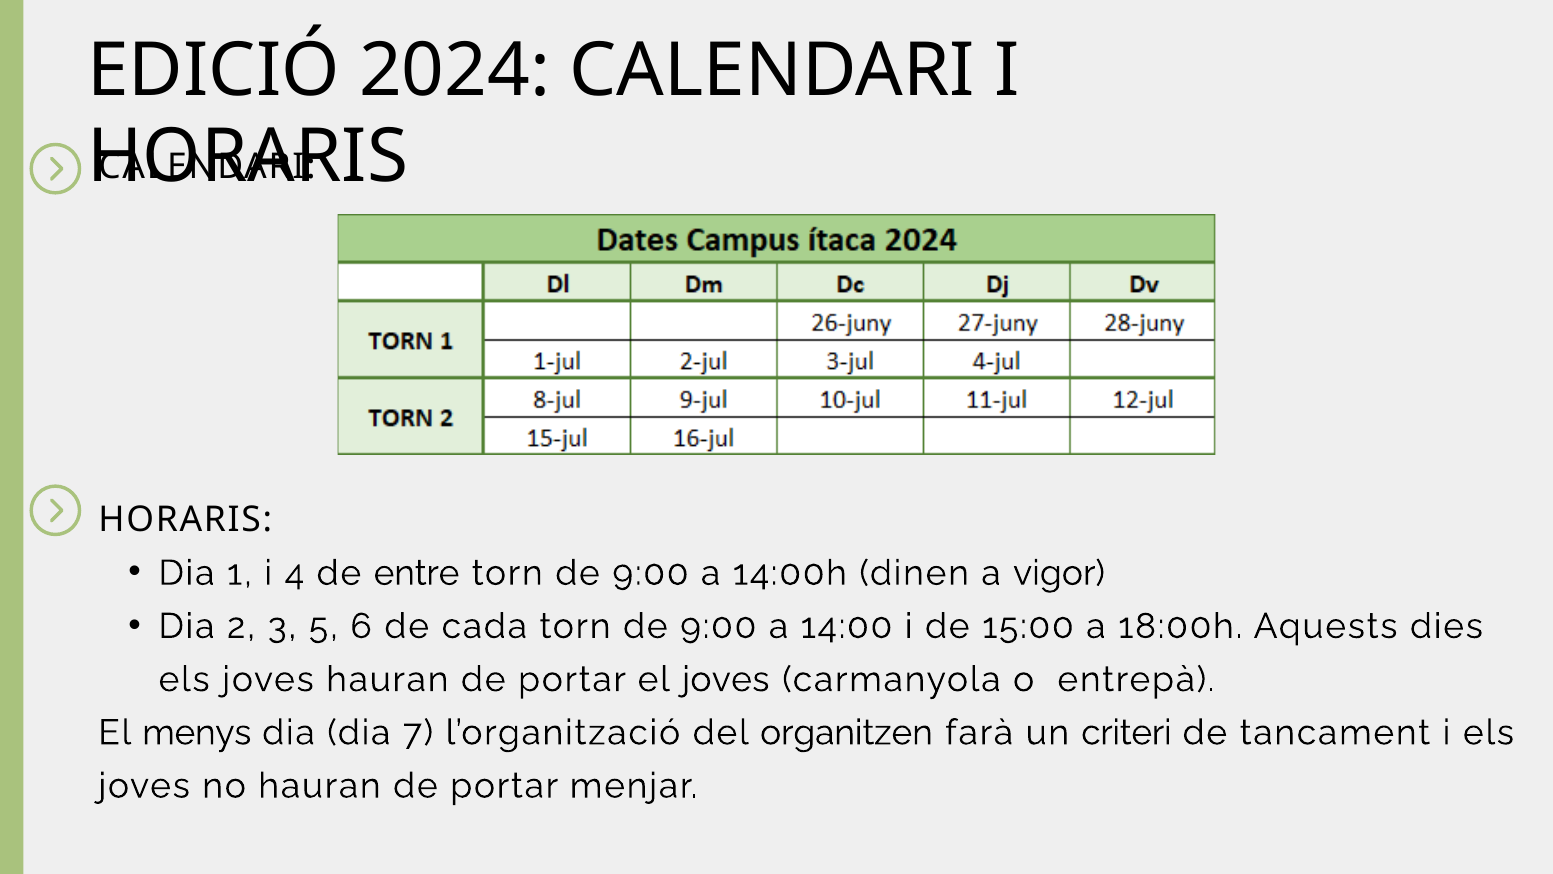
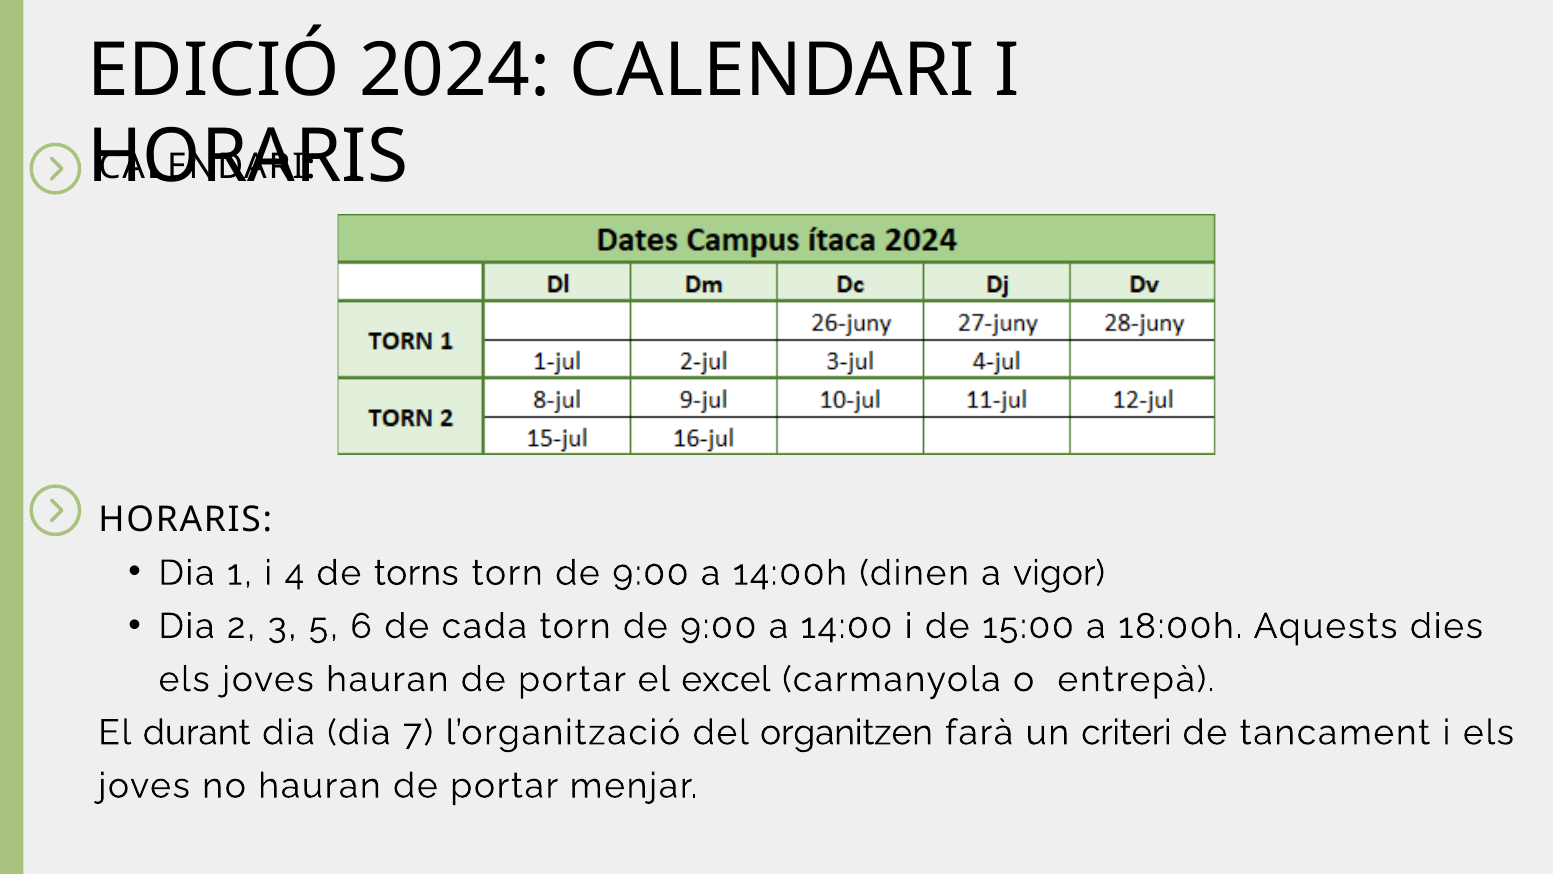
entre: entre -> torns (416, 573)
el joves: joves -> excel (726, 679)
menys: menys -> durant (197, 732)
